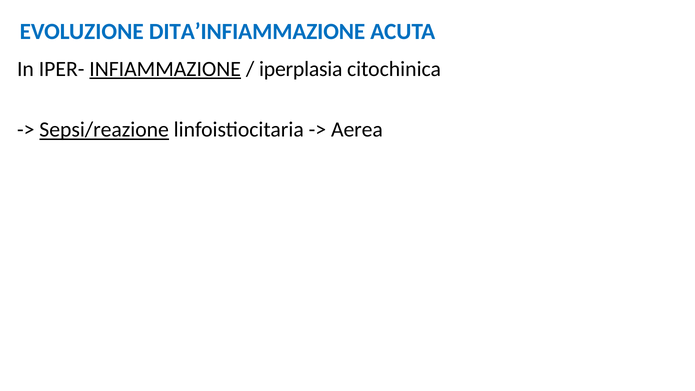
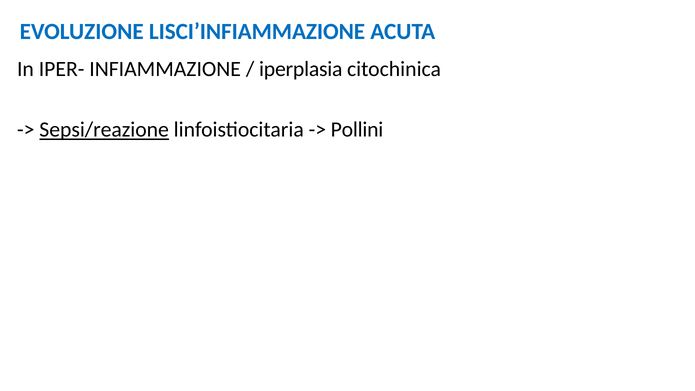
DITA’INFIAMMAZIONE: DITA’INFIAMMAZIONE -> LISCI’INFIAMMAZIONE (257, 32)
INFIAMMAZIONE underline: present -> none (165, 69)
Aerea: Aerea -> Pollini (357, 130)
